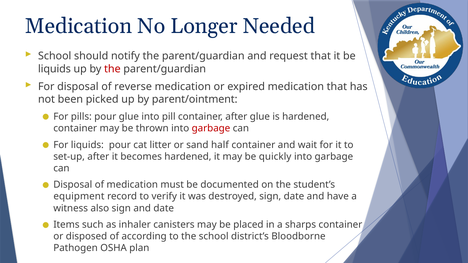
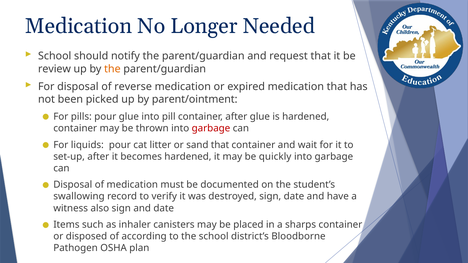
liquids: liquids -> review (54, 69)
the colour: red -> orange (112, 69)
sand half: half -> that (220, 145)
equipment: equipment -> swallowing (79, 197)
